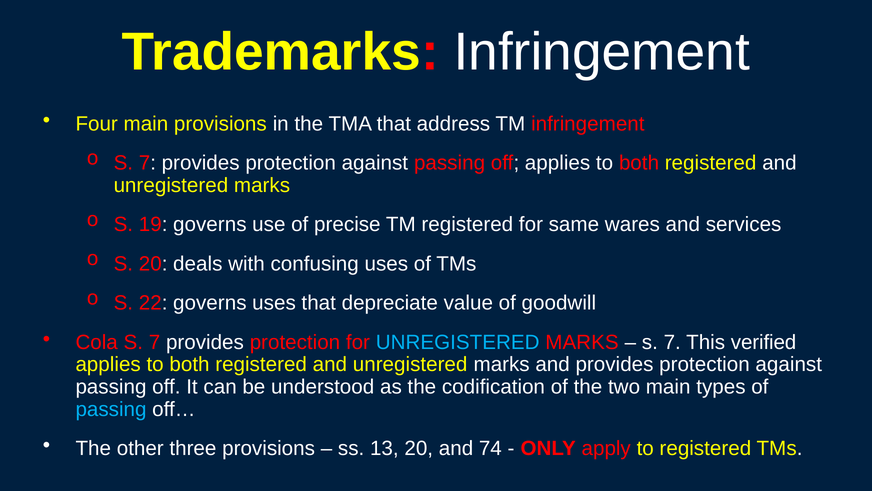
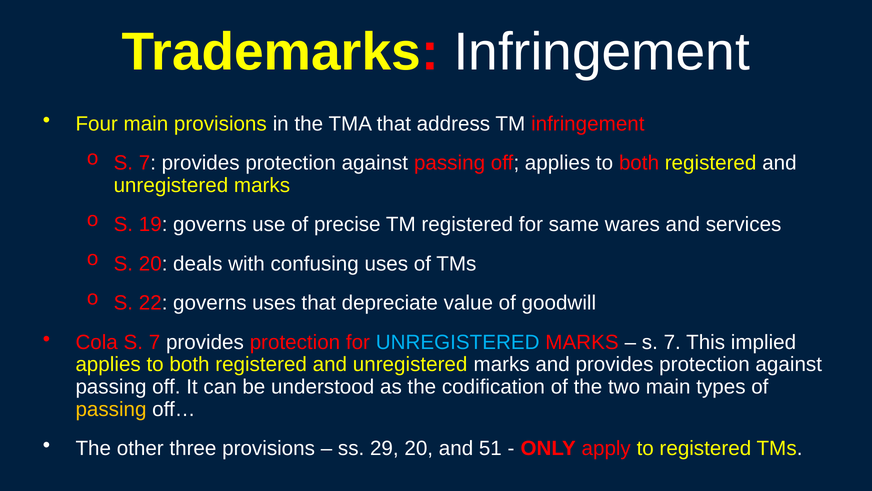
verified: verified -> implied (764, 342)
passing colour: light blue -> yellow (111, 409)
13: 13 -> 29 (384, 448)
74: 74 -> 51 (490, 448)
